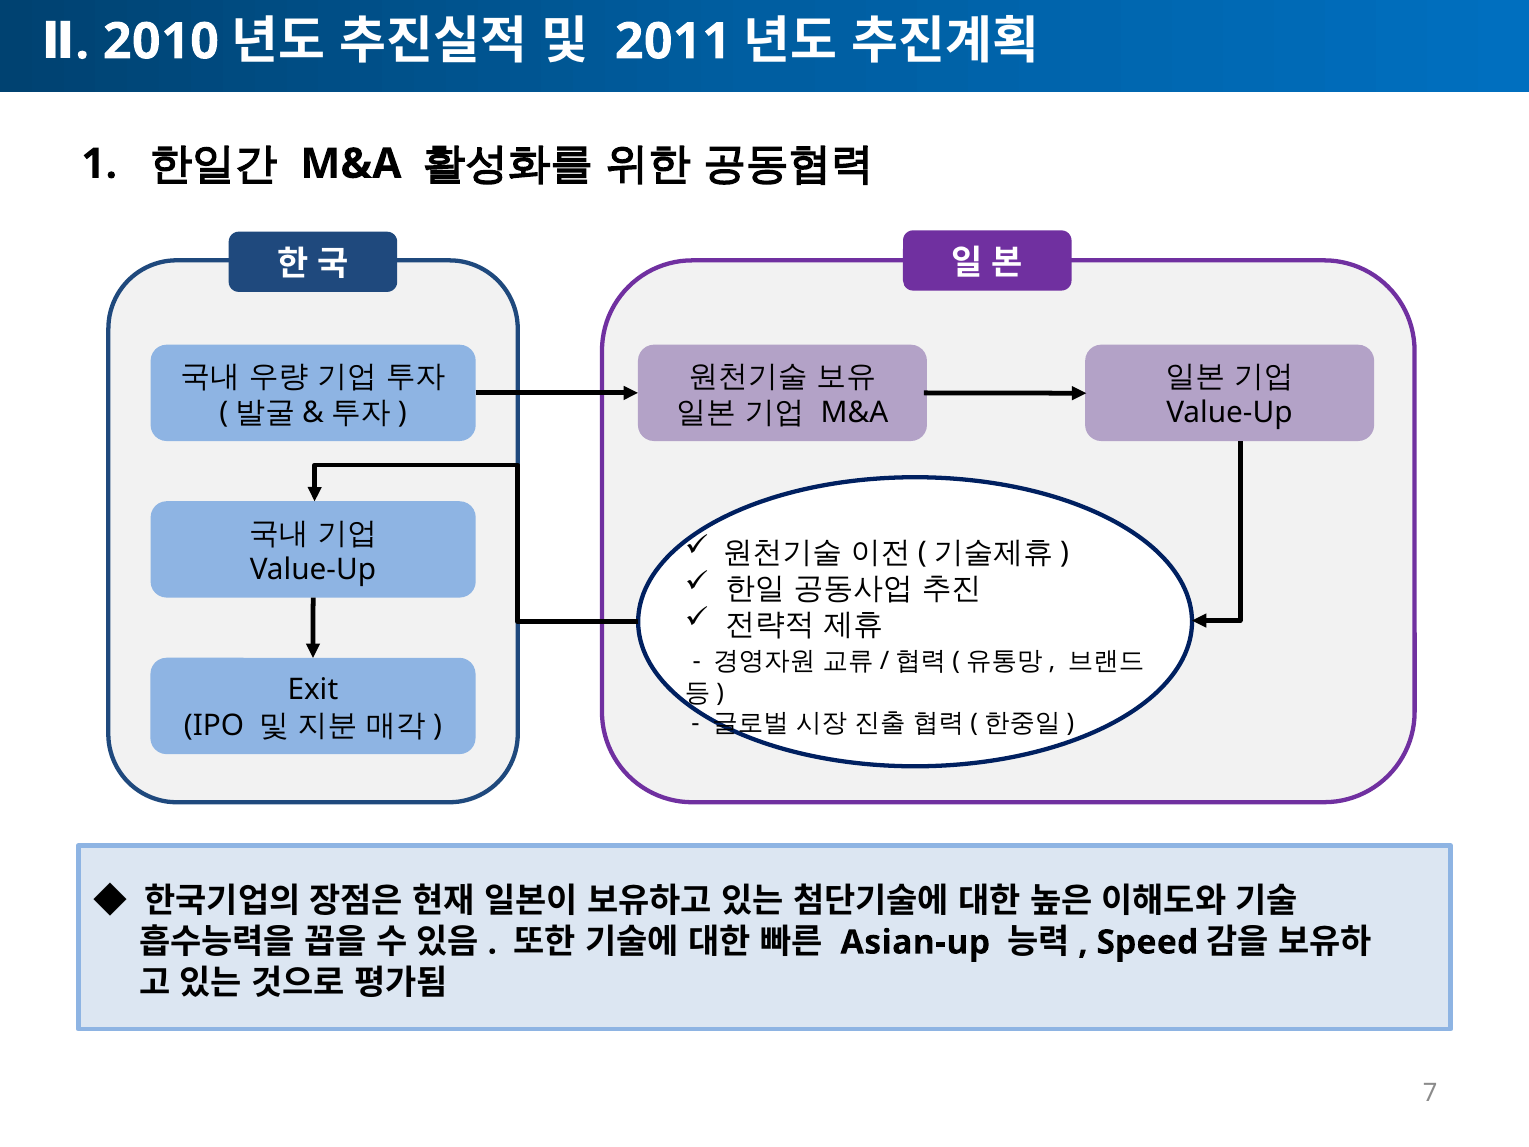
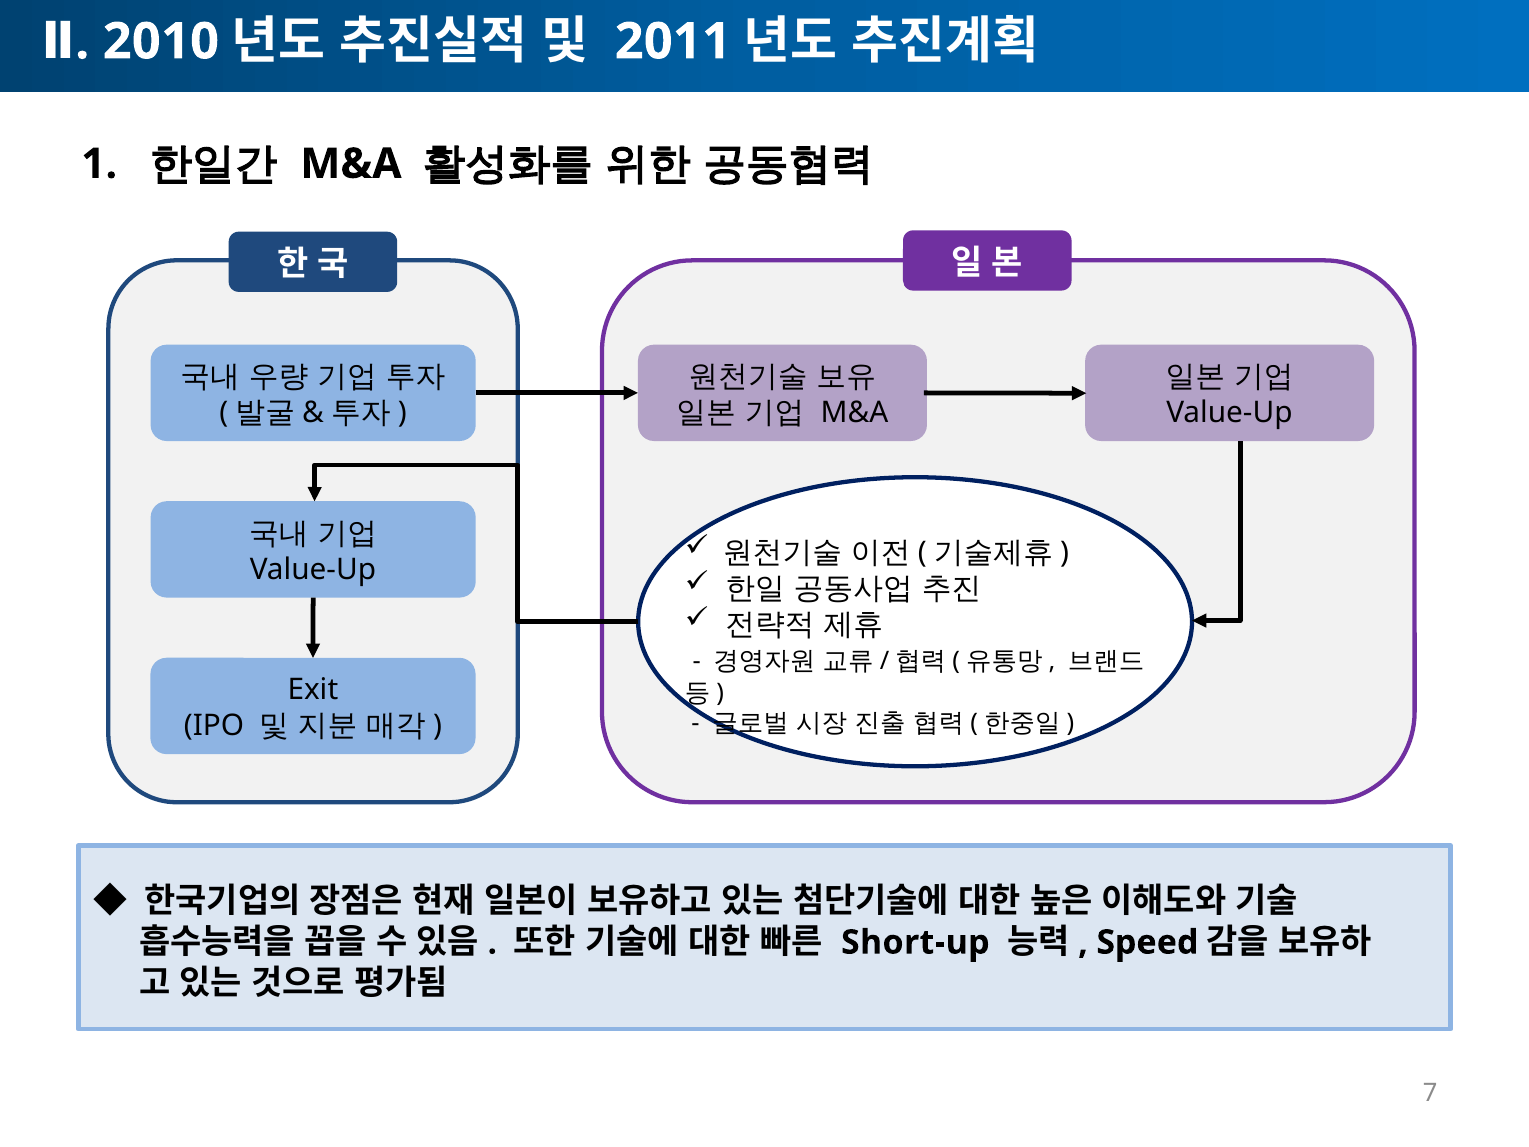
Asian-up: Asian-up -> Short-up (915, 942)
